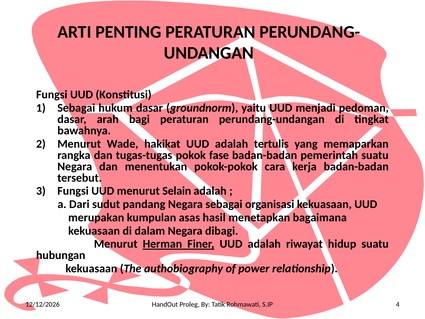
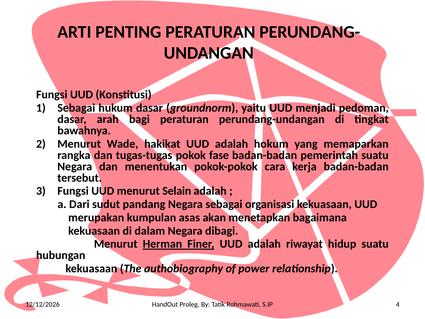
tertulis: tertulis -> hokum (271, 144)
hasil: hasil -> akan (214, 217)
